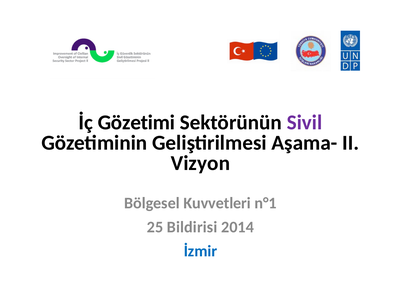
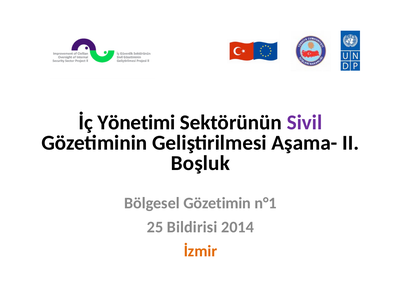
Gözetimi: Gözetimi -> Yönetimi (136, 122)
Vizyon: Vizyon -> Boşluk (200, 163)
Kuvvetleri: Kuvvetleri -> Gözetimin (217, 203)
İzmir colour: blue -> orange (200, 251)
